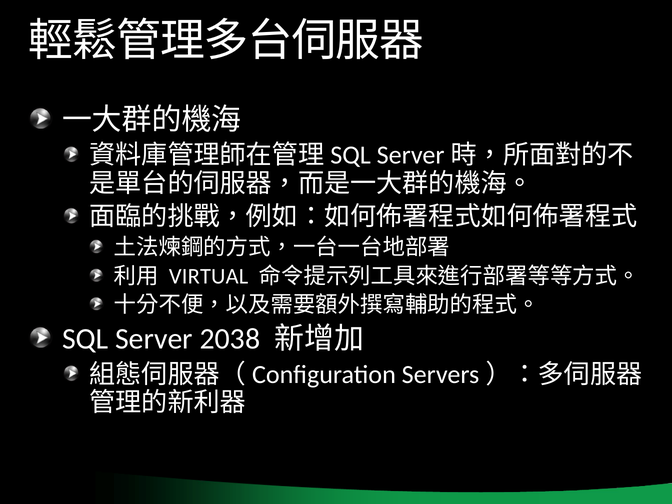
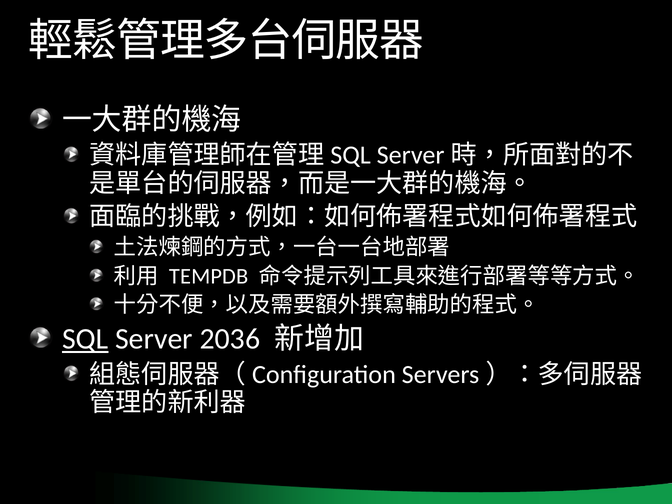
VIRTUAL: VIRTUAL -> TEMPDB (209, 276)
SQL underline: none -> present (85, 339)
2038: 2038 -> 2036 (230, 339)
